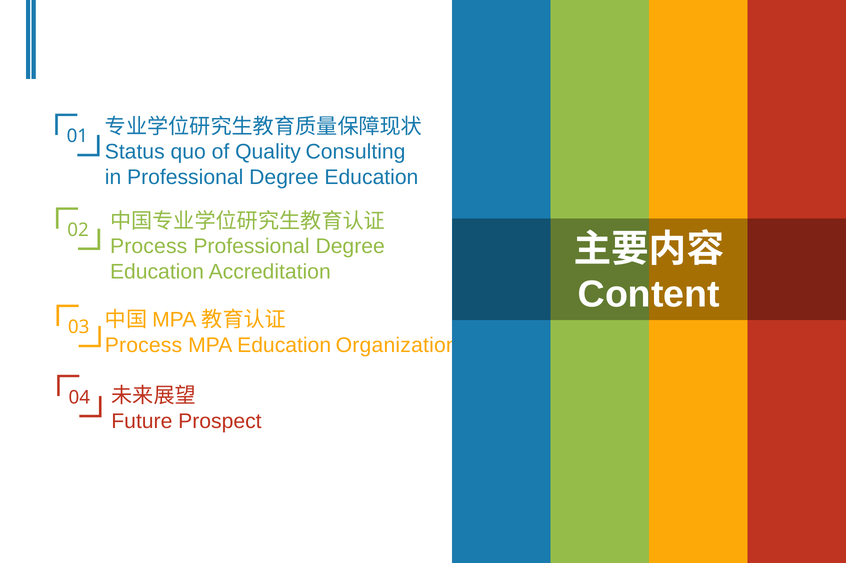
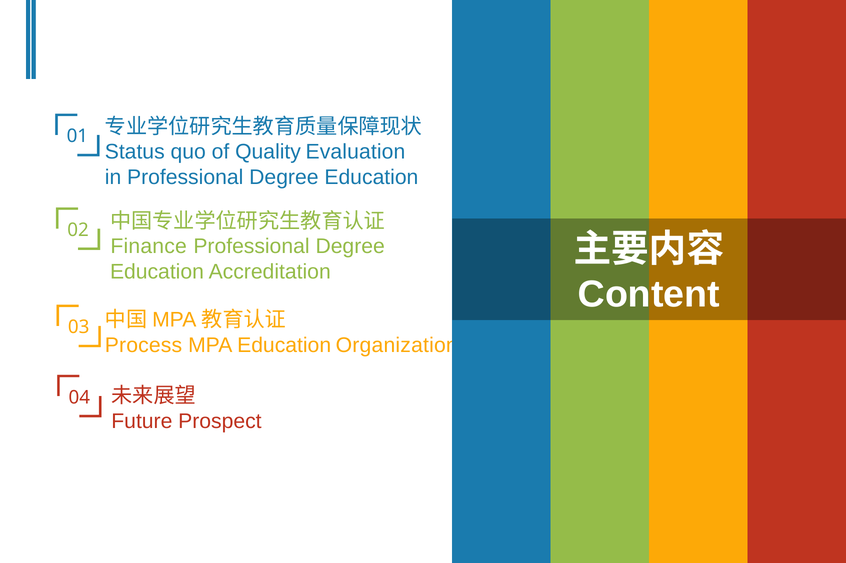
Consulting: Consulting -> Evaluation (355, 152)
Process: Process -> Finance (149, 246)
